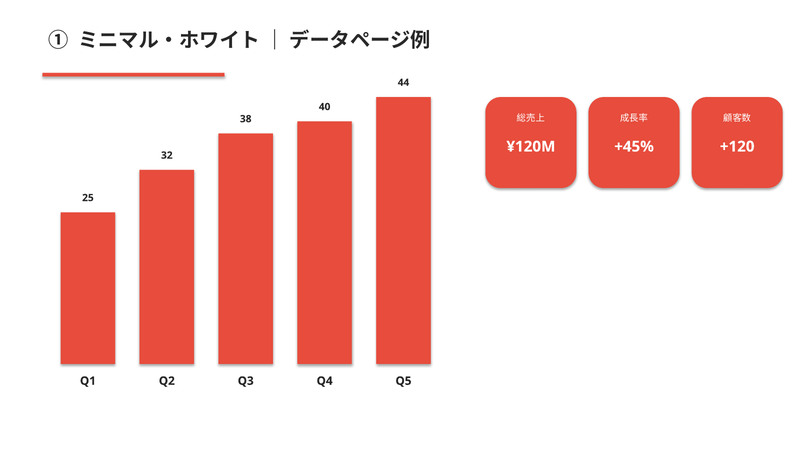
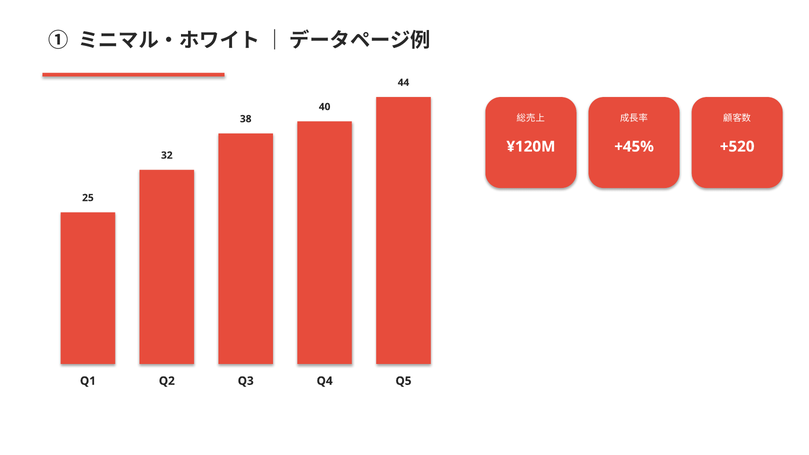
+120: +120 -> +520 (737, 147)
